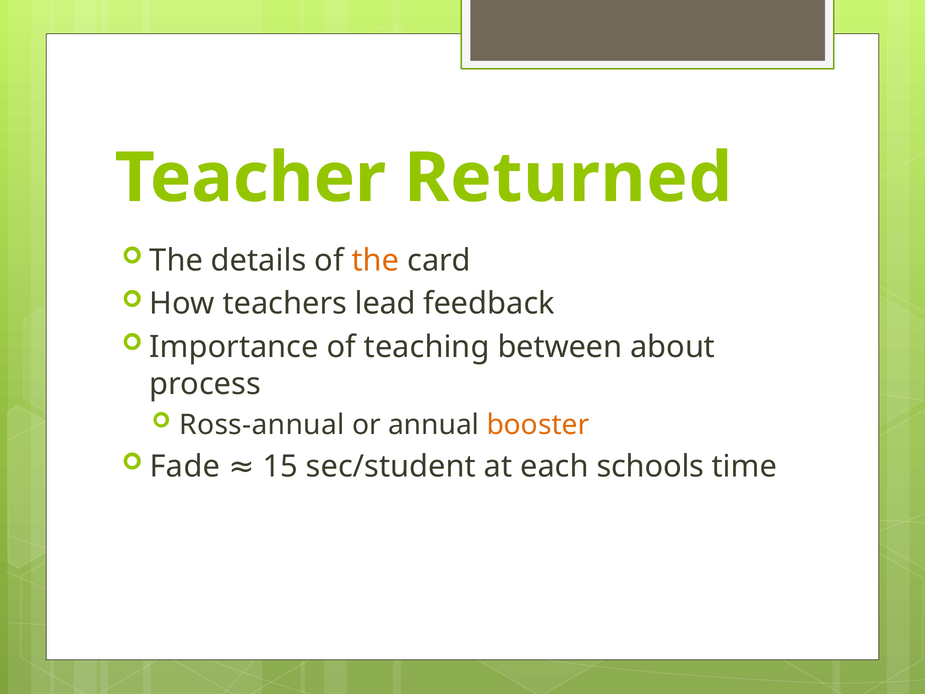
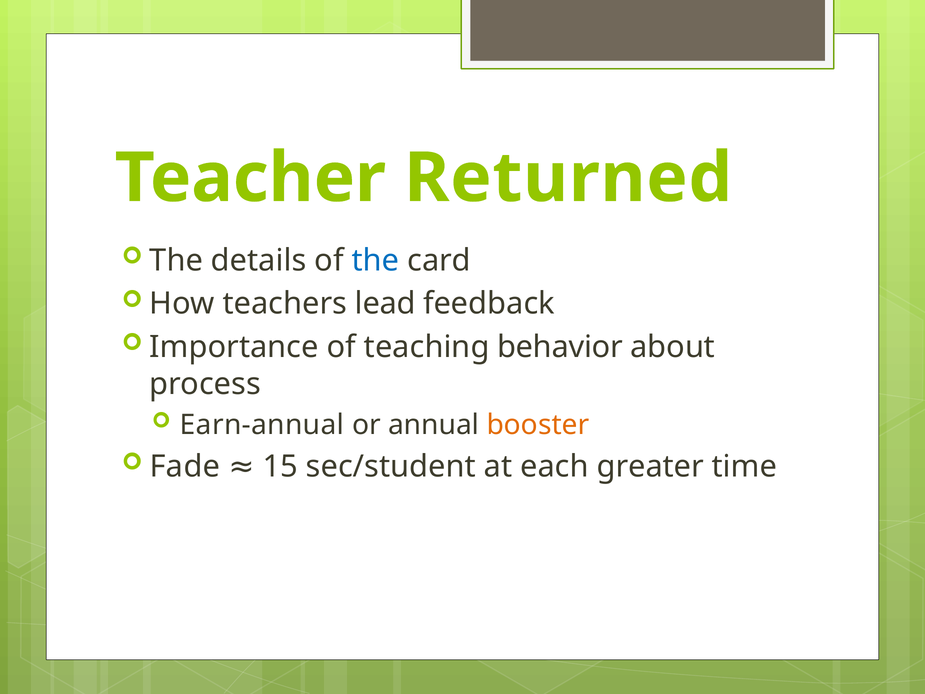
the colour: orange -> blue (375, 260)
between: between -> behavior (560, 347)
Ross-annual: Ross-annual -> Earn-annual (262, 425)
schools: schools -> greater (650, 466)
